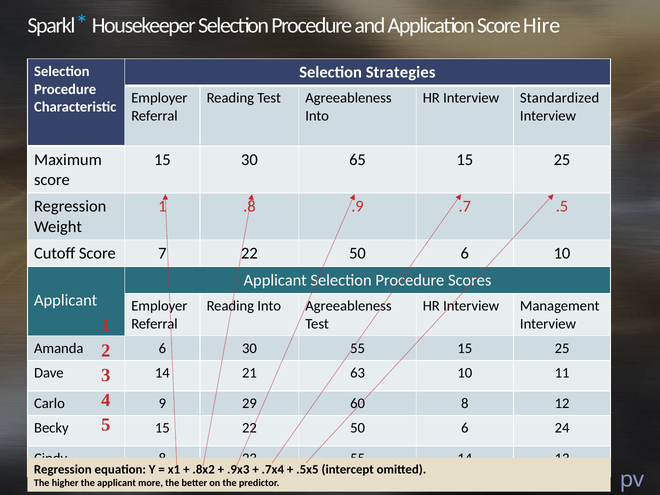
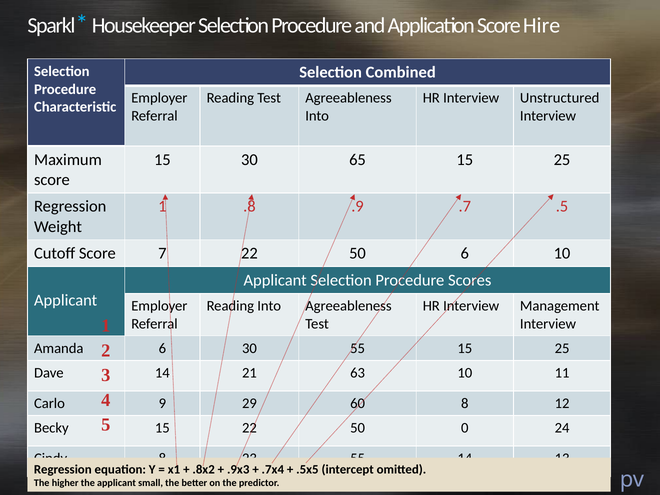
Strategies: Strategies -> Combined (401, 72)
Standardized: Standardized -> Unstructured (560, 98)
15 22 50 6: 6 -> 0 (465, 428)
more: more -> small (151, 483)
